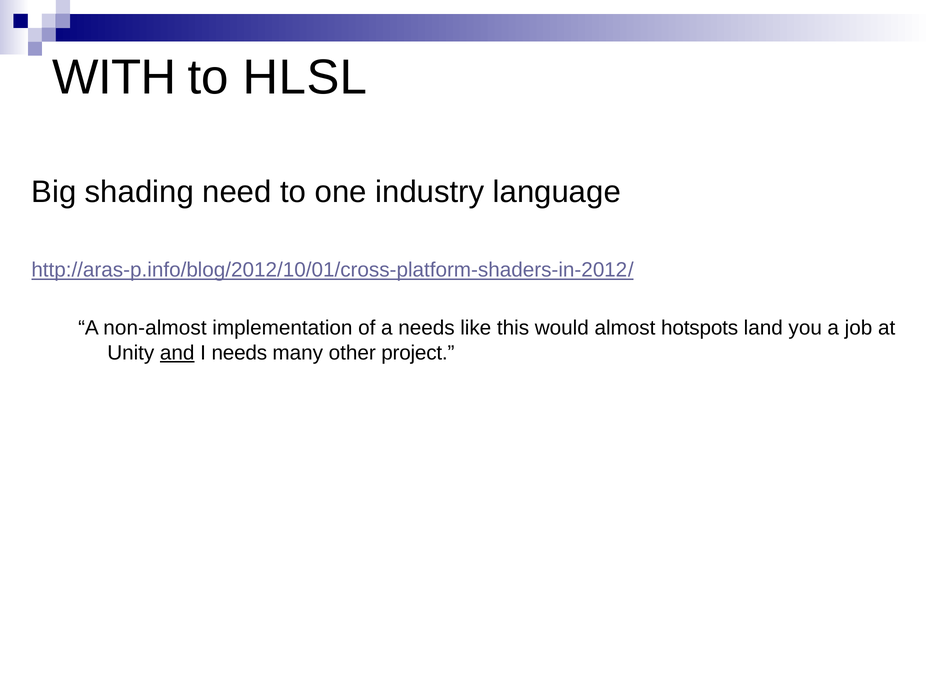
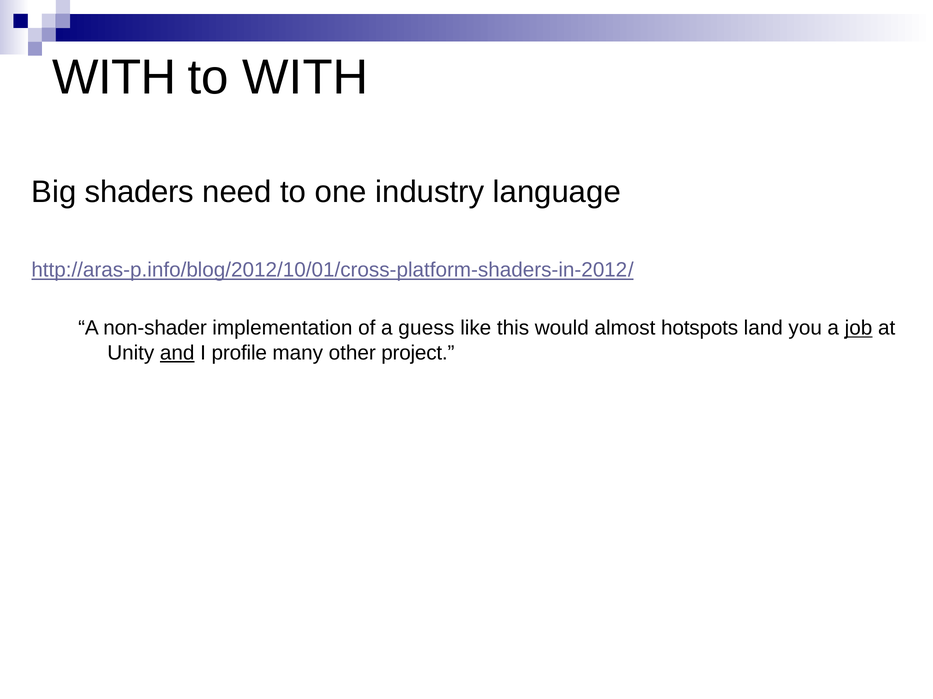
to HLSL: HLSL -> WITH (305, 78)
shading: shading -> shaders (140, 192)
non-almost: non-almost -> non-shader (155, 328)
a needs: needs -> guess (426, 328)
job underline: none -> present (859, 328)
I needs: needs -> profile (239, 353)
